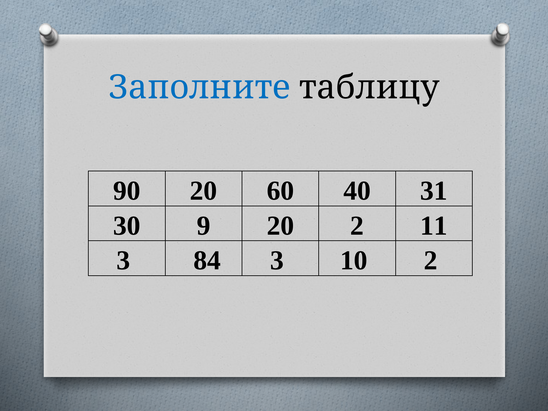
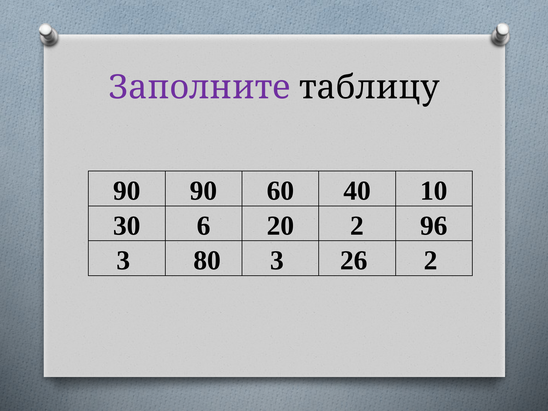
Заполните colour: blue -> purple (199, 87)
90 20: 20 -> 90 (204, 191)
31: 31 -> 10 (434, 191)
9: 9 -> 6 (204, 226)
11: 11 -> 96 (434, 226)
84: 84 -> 80 (207, 261)
10: 10 -> 26 (354, 261)
